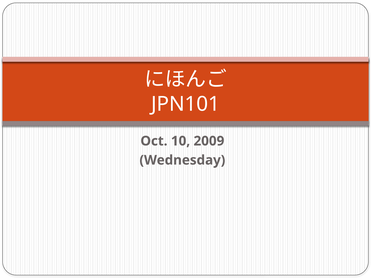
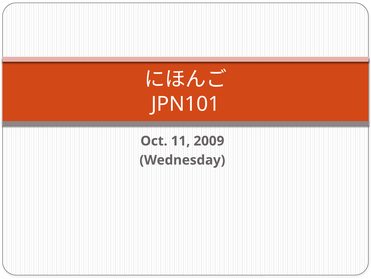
10: 10 -> 11 (181, 141)
